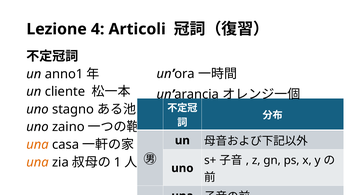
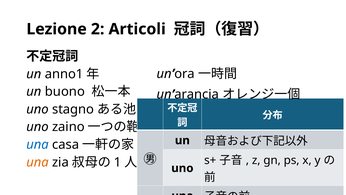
4: 4 -> 2 (98, 29)
cliente: cliente -> buono (65, 91)
una colour: orange -> blue (38, 144)
